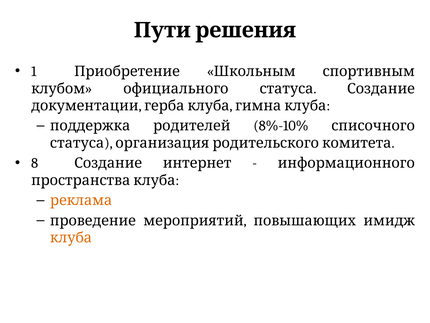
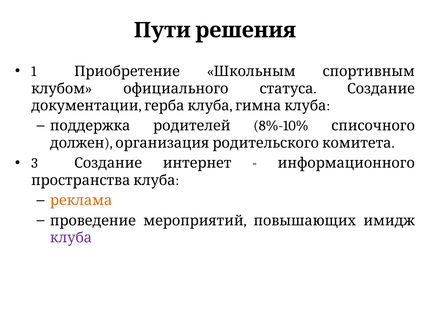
статуса: статуса -> должен (77, 143)
8: 8 -> 3 (34, 163)
клуба colour: orange -> purple (71, 238)
